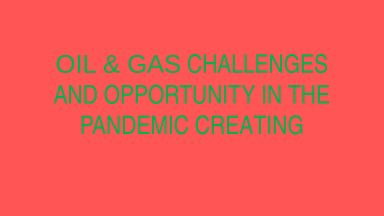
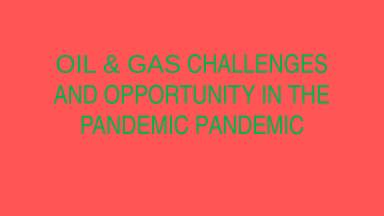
PANDEMIC CREATING: CREATING -> PANDEMIC (250, 126)
